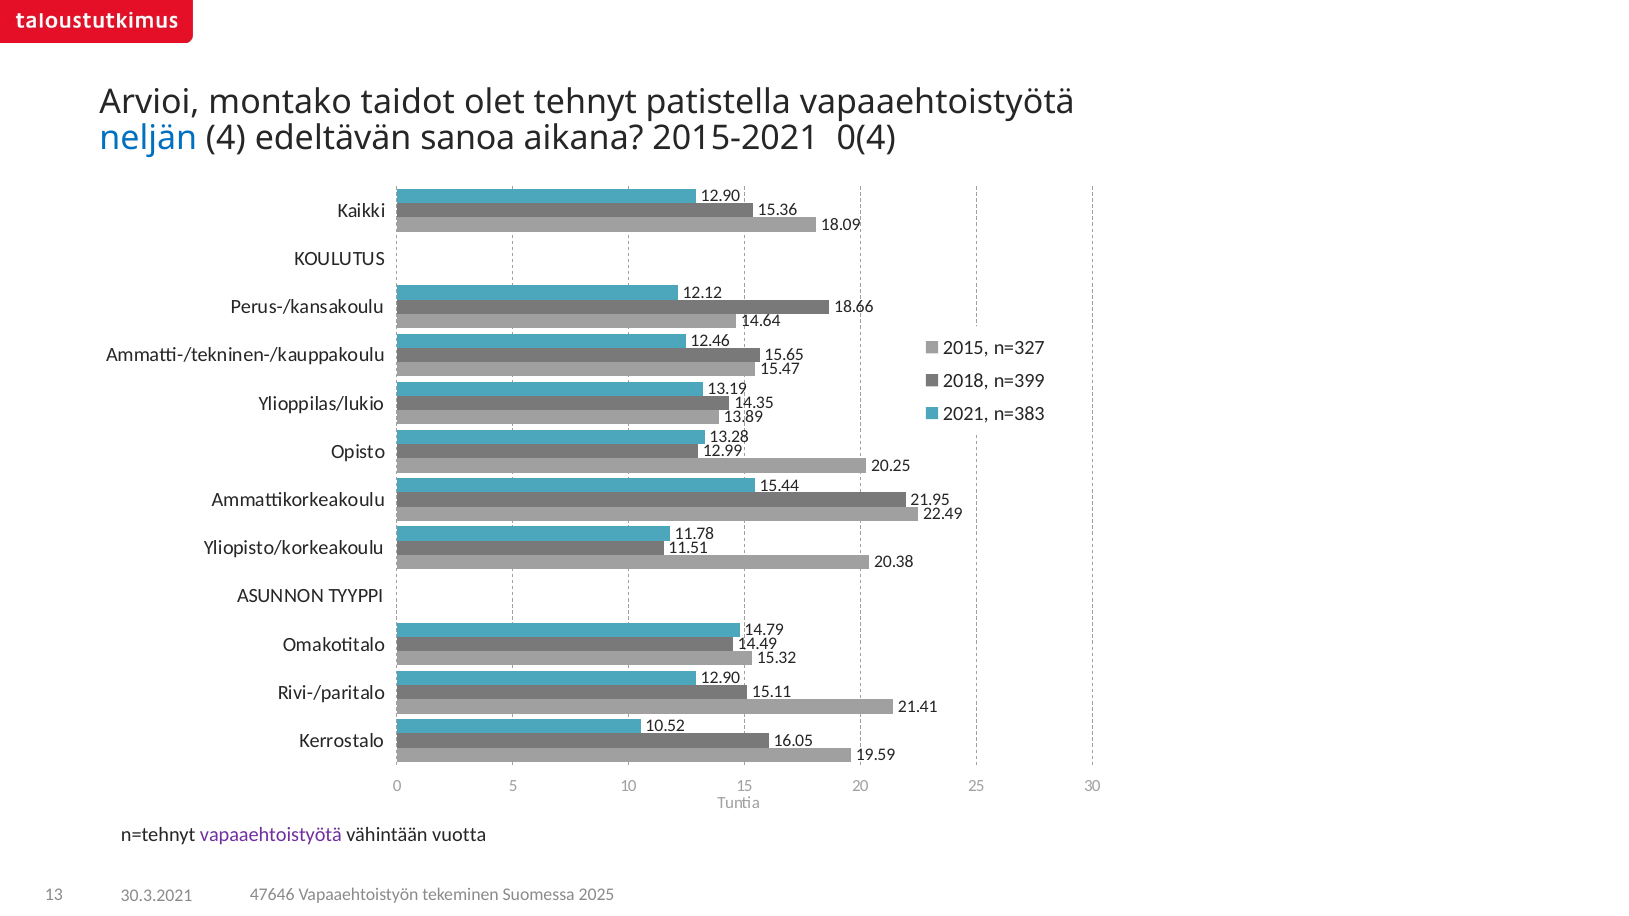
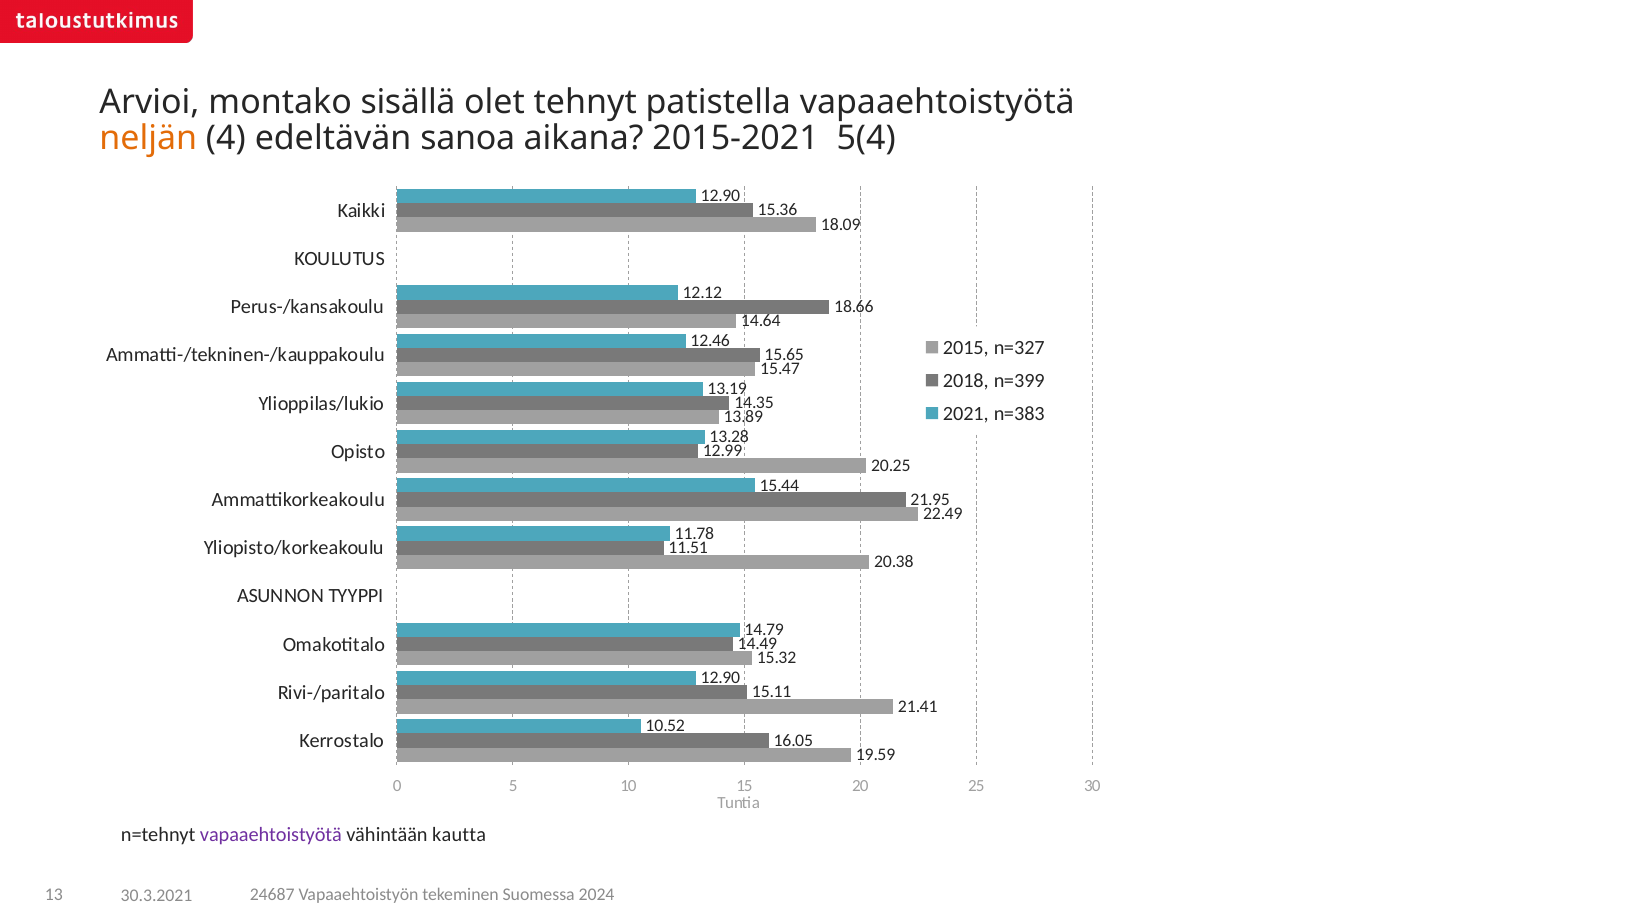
taidot: taidot -> sisällä (408, 102)
neljän colour: blue -> orange (148, 139)
0(4: 0(4 -> 5(4 (866, 139)
vuotta: vuotta -> kautta (459, 835)
47646: 47646 -> 24687 (272, 895)
2025: 2025 -> 2024 (597, 895)
